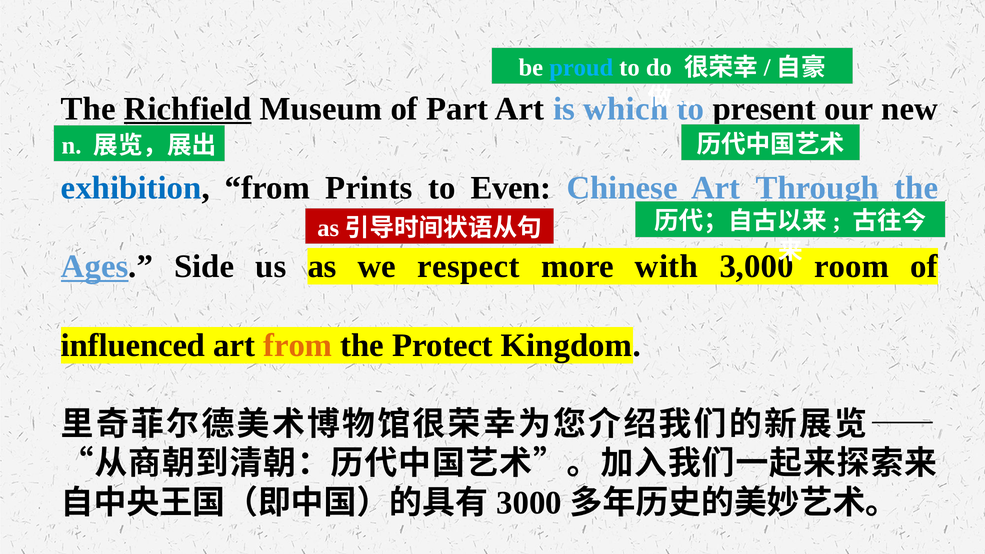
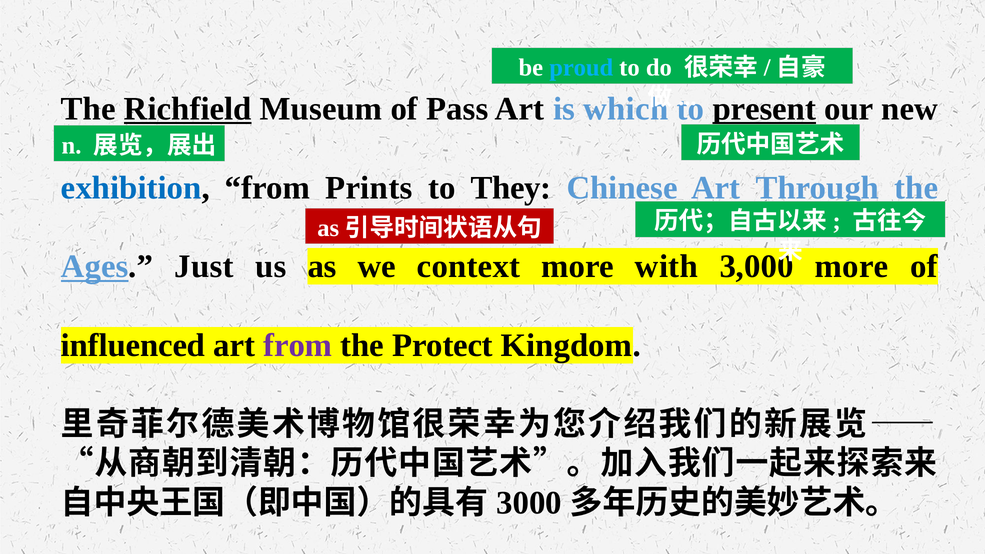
Part: Part -> Pass (457, 109)
present underline: none -> present (764, 109)
Even: Even -> They (511, 188)
Side: Side -> Just (204, 267)
respect: respect -> context (469, 267)
room: room -> more (852, 267)
from colour: orange -> purple (298, 345)
